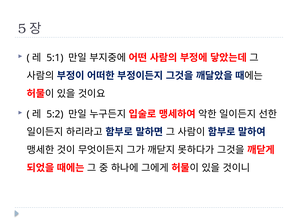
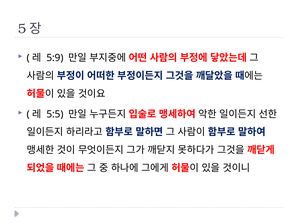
5:1: 5:1 -> 5:9 (55, 58)
5:2: 5:2 -> 5:5 (55, 114)
